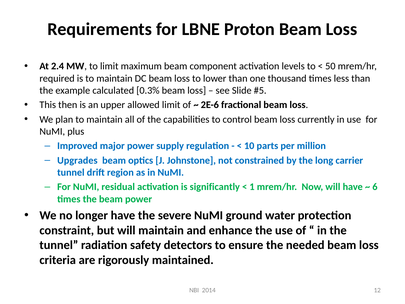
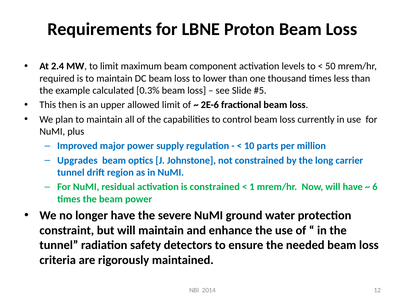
is significantly: significantly -> constrained (215, 187)
